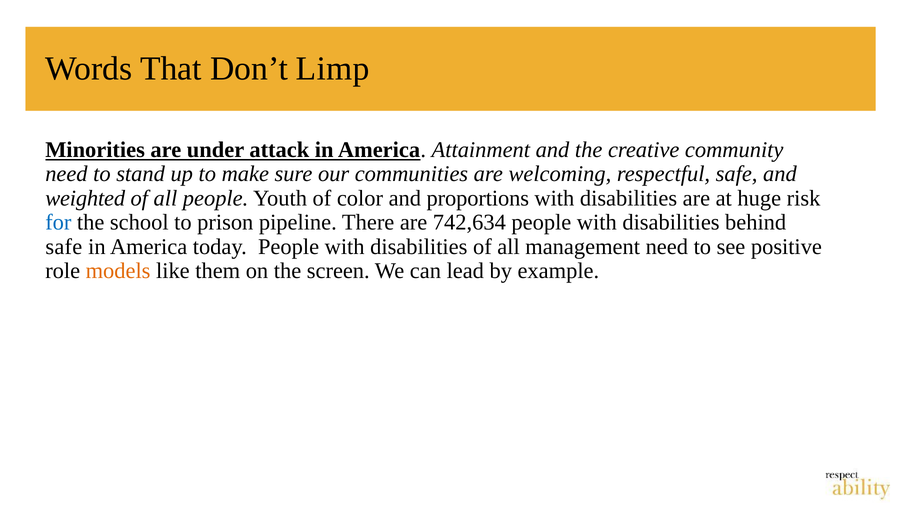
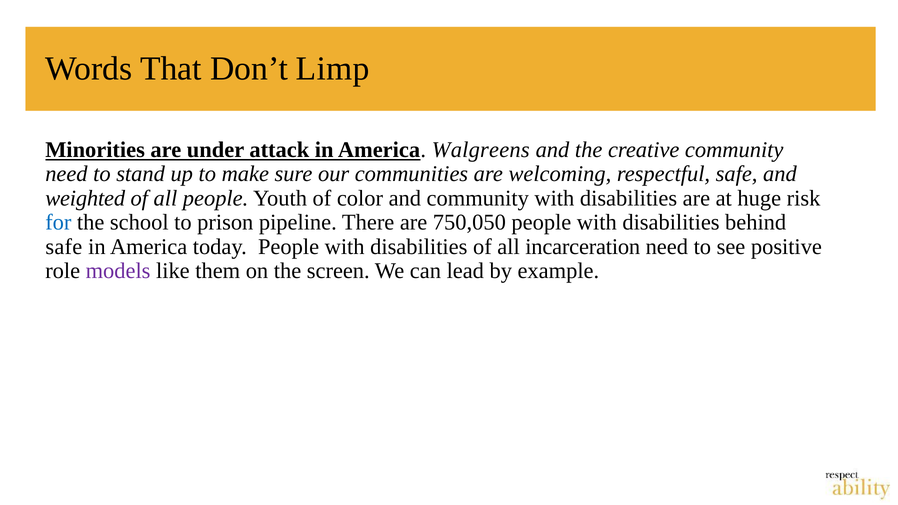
Attainment: Attainment -> Walgreens (481, 150)
and proportions: proportions -> community (478, 198)
742,634: 742,634 -> 750,050 (469, 223)
management: management -> incarceration (583, 247)
models colour: orange -> purple (118, 271)
